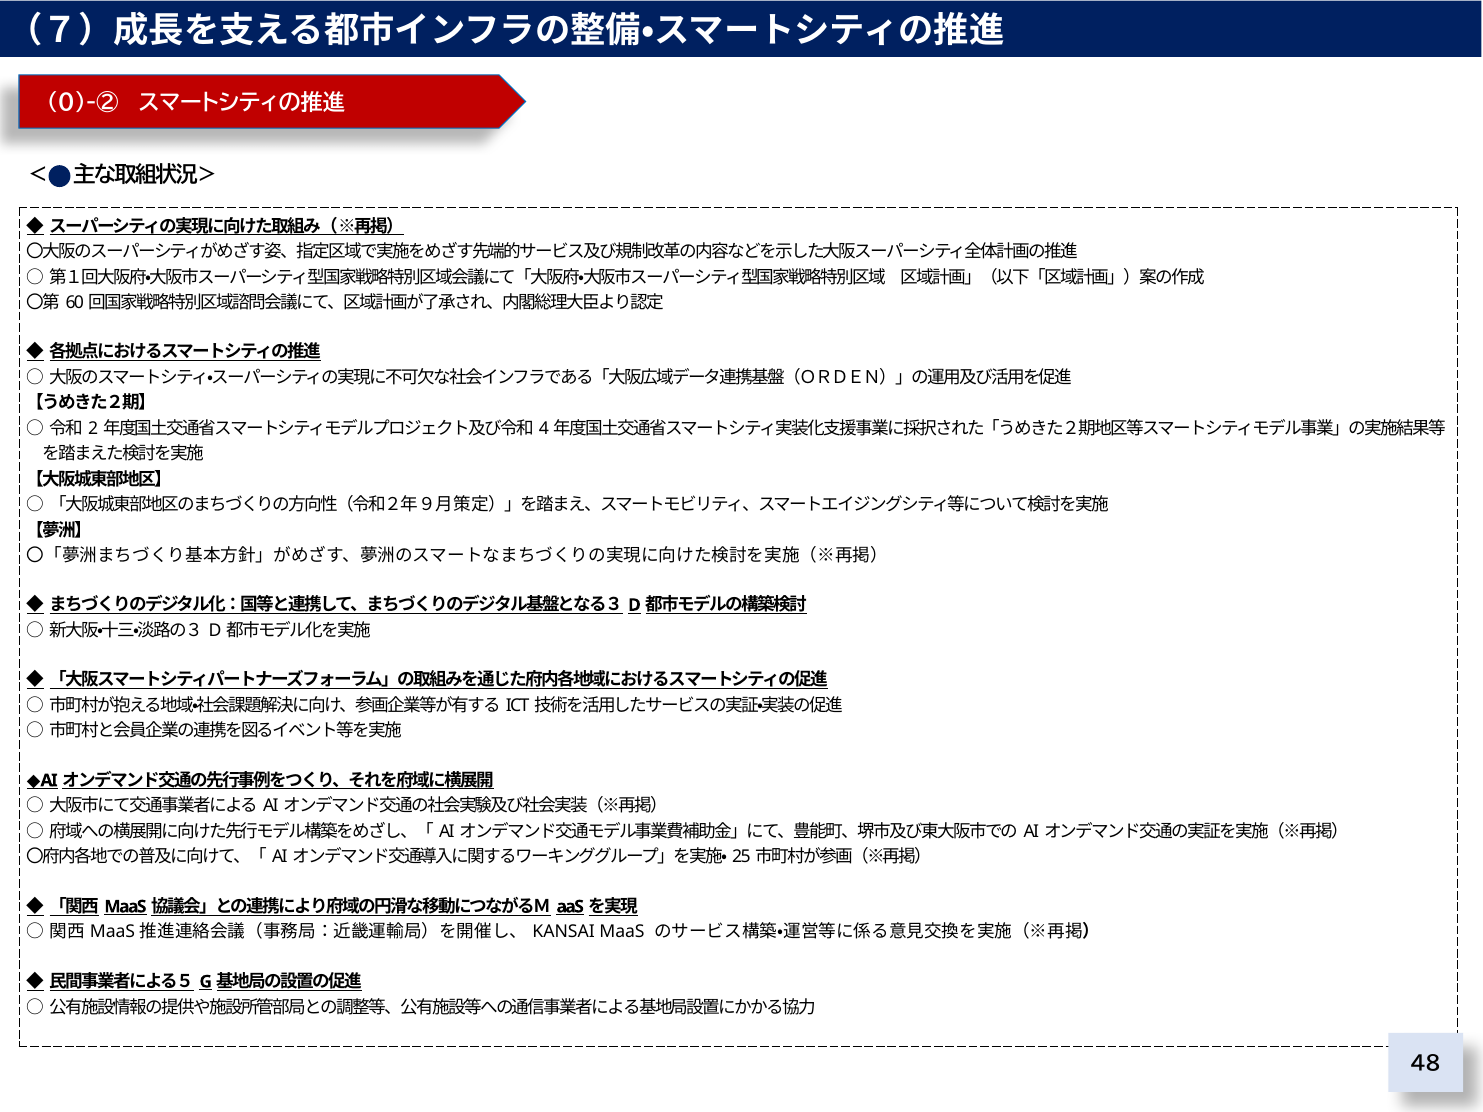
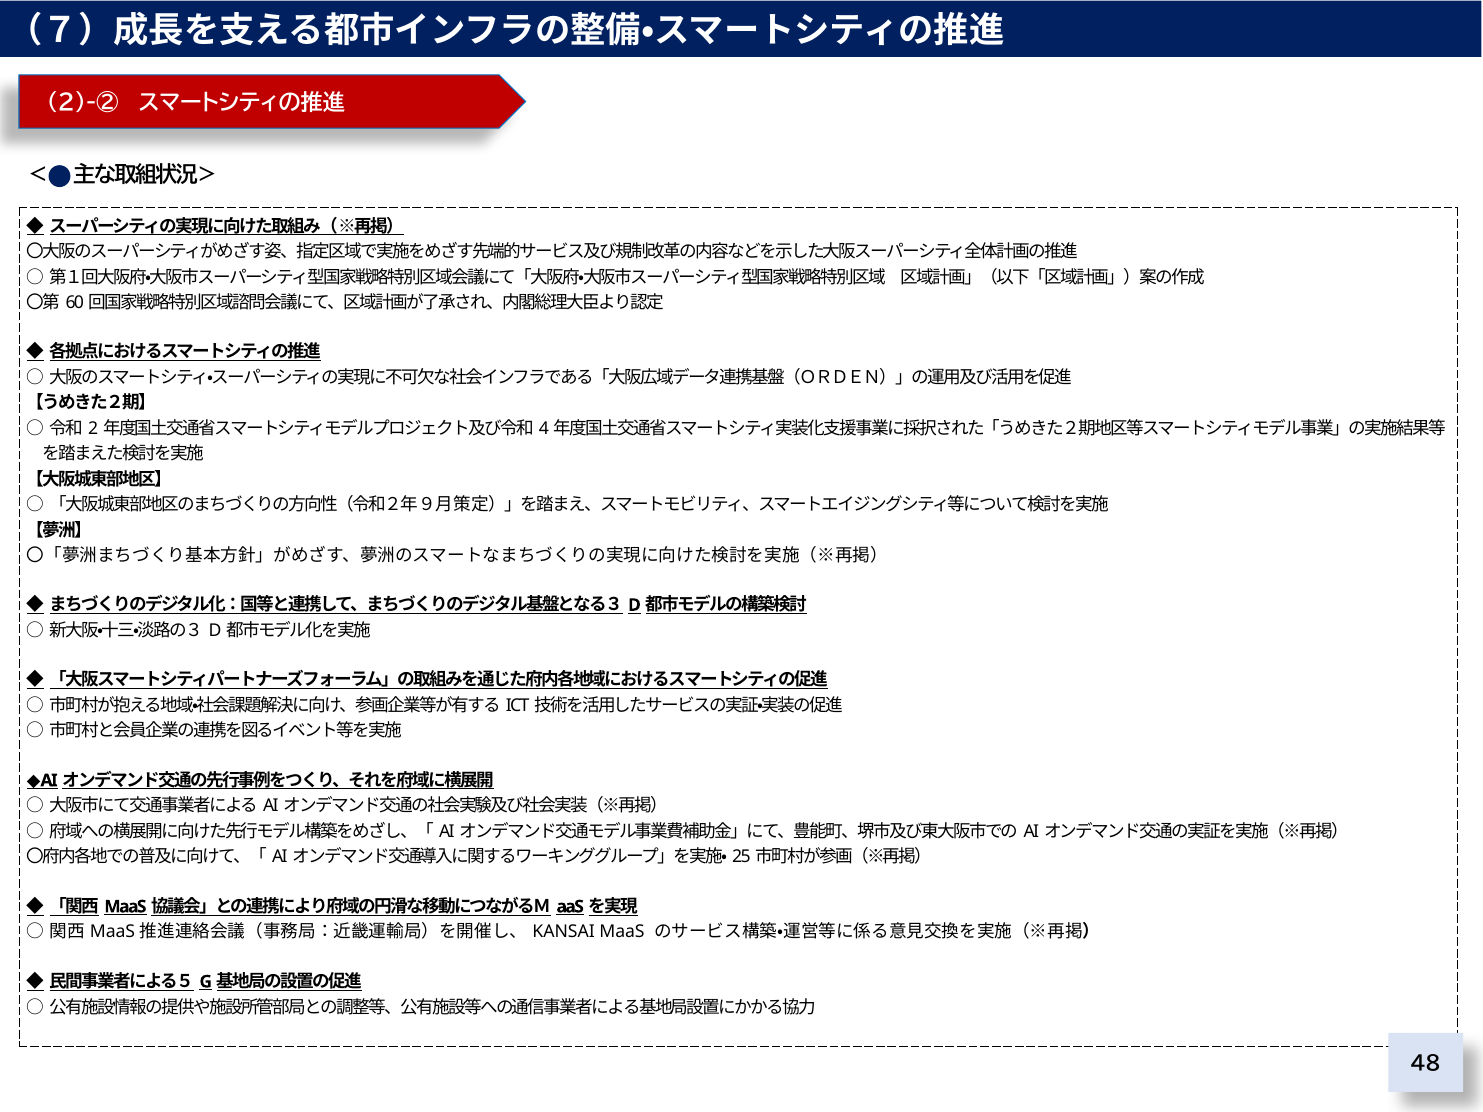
0)-②: 0)-② -> 2)-② (83, 103)
